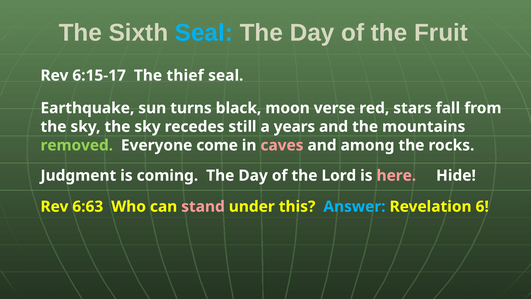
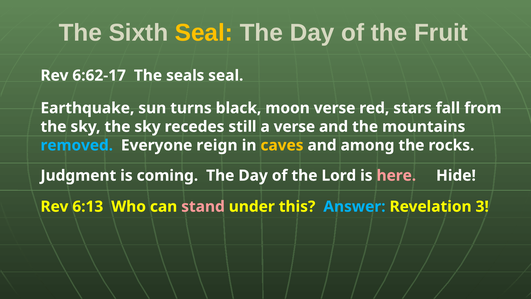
Seal colour: light blue -> yellow (204, 33)
6:15-17: 6:15-17 -> 6:62-17 (99, 75)
thief: thief -> seals (185, 75)
a years: years -> verse (294, 127)
removed colour: light green -> light blue (77, 145)
come: come -> reign (217, 145)
caves colour: pink -> yellow (282, 145)
6:63: 6:63 -> 6:13 (88, 206)
6: 6 -> 3 (482, 206)
